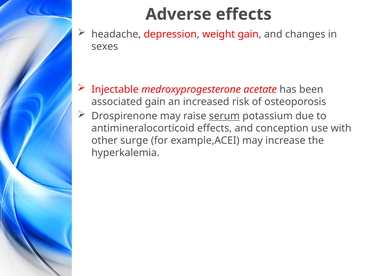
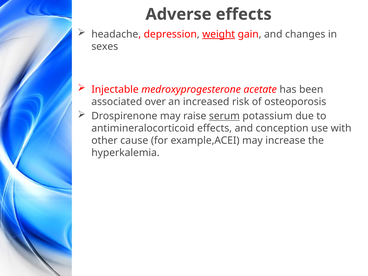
weight underline: none -> present (219, 34)
associated gain: gain -> over (155, 102)
surge: surge -> cause (134, 141)
